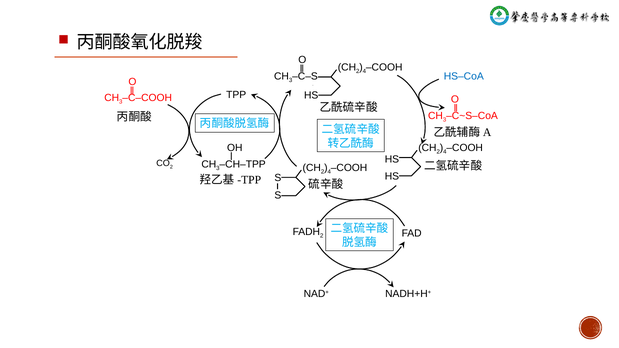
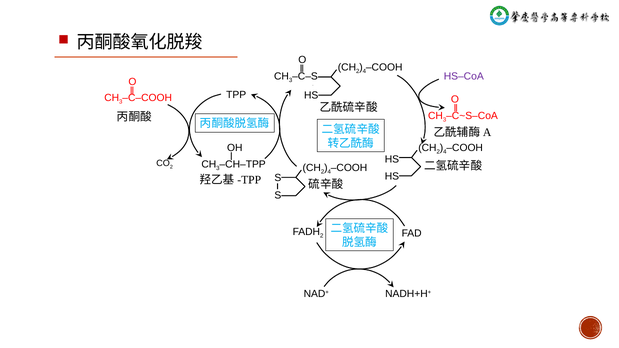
HS‒CoA colour: blue -> purple (464, 76)
